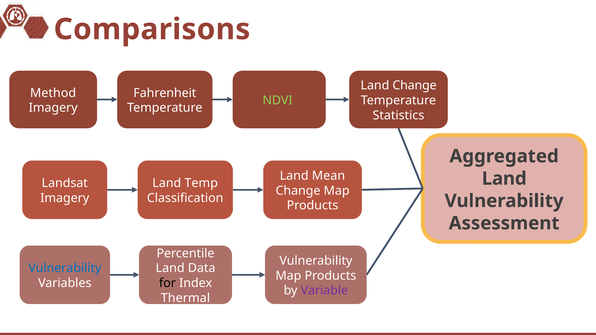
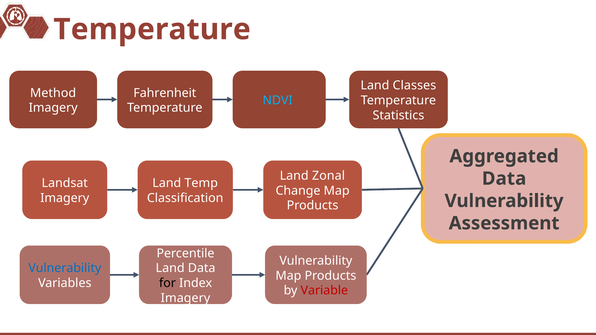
Comparisons: Comparisons -> Temperature (152, 29)
Land Change: Change -> Classes (414, 86)
NDVI colour: light green -> light blue (278, 100)
Mean: Mean -> Zonal (329, 176)
Land: Land -> Data (504, 179)
Variable colour: purple -> red (324, 291)
Thermal: Thermal -> Imagery (185, 298)
